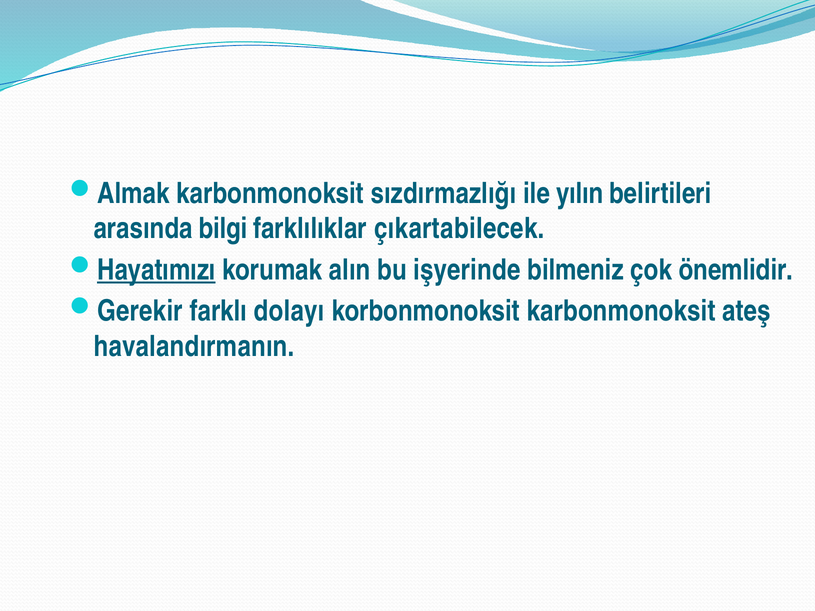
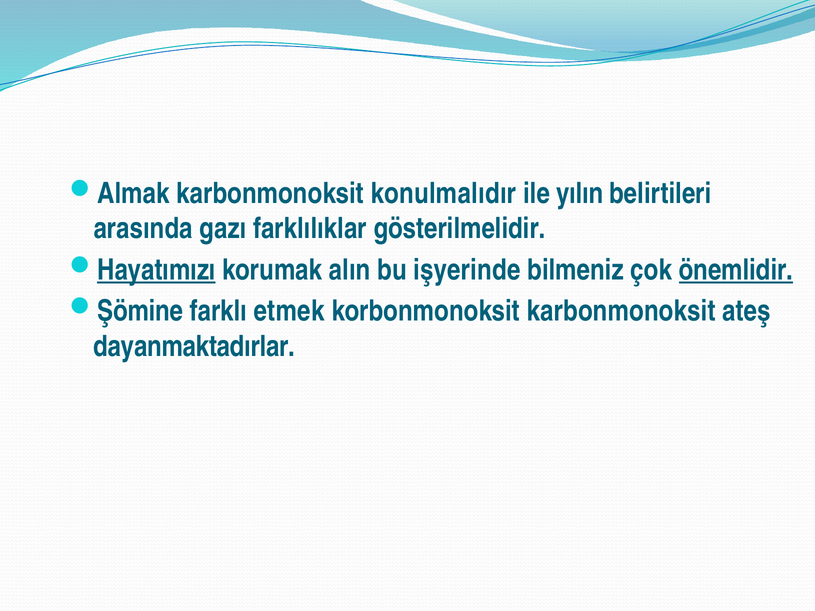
sızdırmazlığı: sızdırmazlığı -> konulmalıdır (443, 194)
bilgi: bilgi -> gazı (223, 229)
çıkartabilecek: çıkartabilecek -> gösterilmelidir (460, 229)
önemlidir underline: none -> present (736, 270)
Gerekir: Gerekir -> Şömine (140, 311)
dolayı: dolayı -> etmek (289, 311)
havalandırmanın: havalandırmanın -> dayanmaktadırlar (194, 347)
